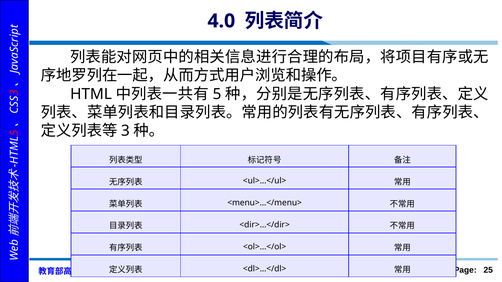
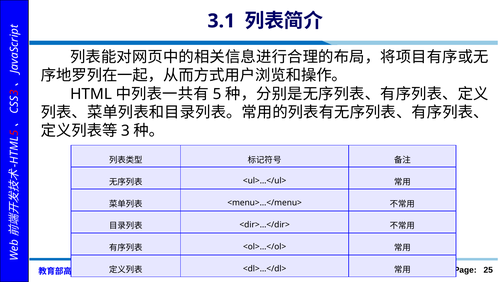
4.0: 4.0 -> 3.1 (221, 21)
